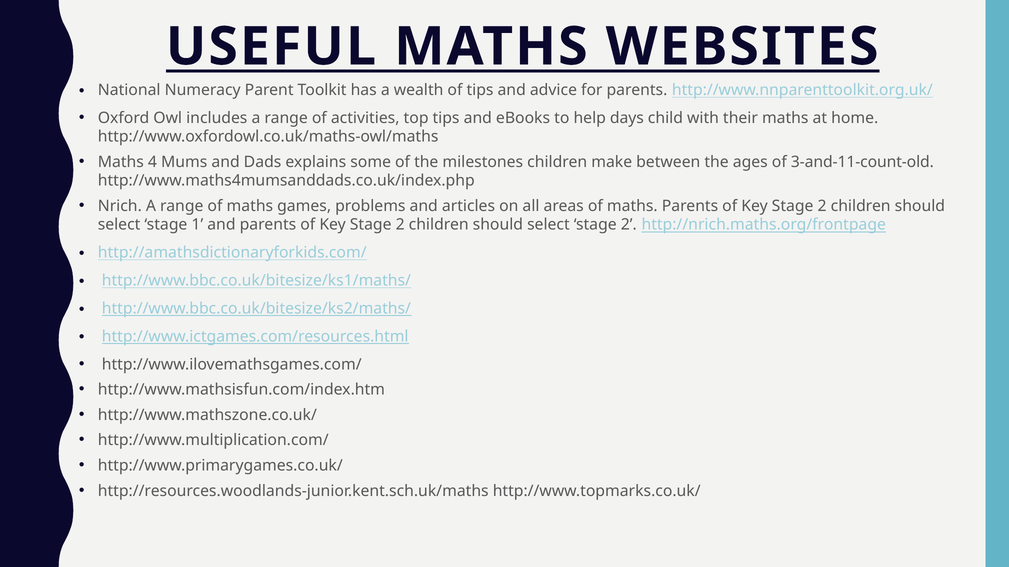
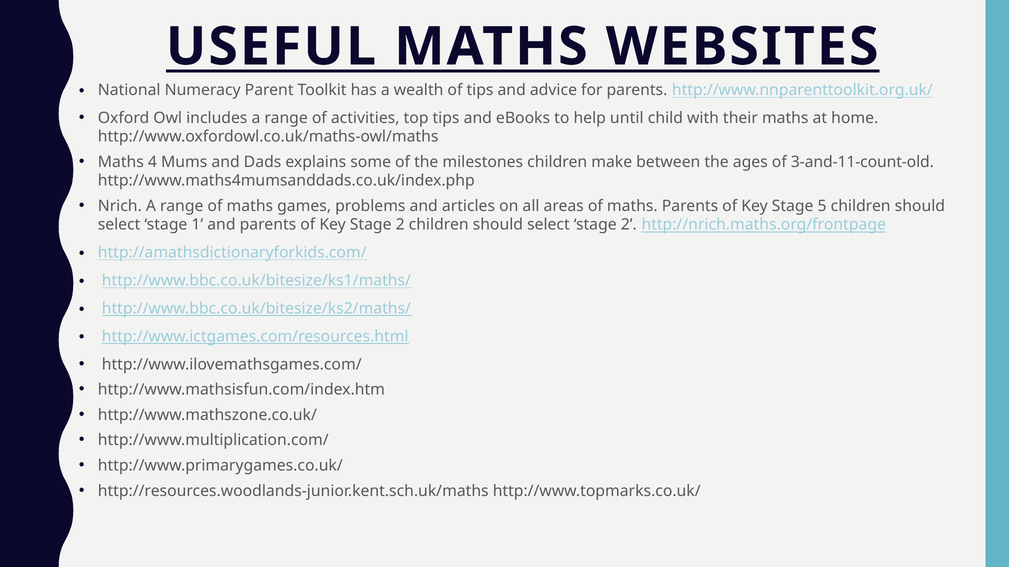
days: days -> until (627, 118)
2: 2 -> 5 (822, 206)
